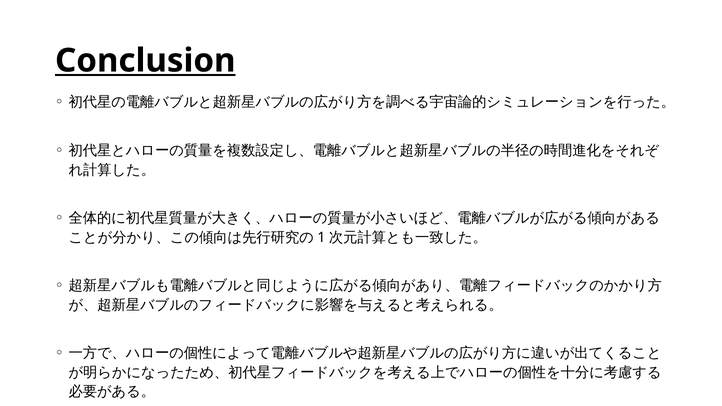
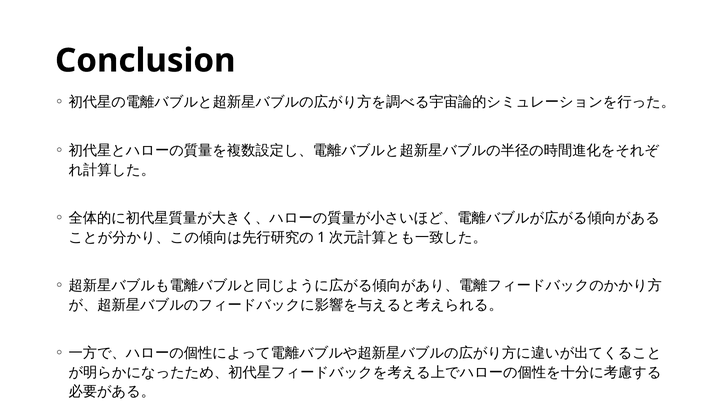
Conclusion underline: present -> none (145, 61)
